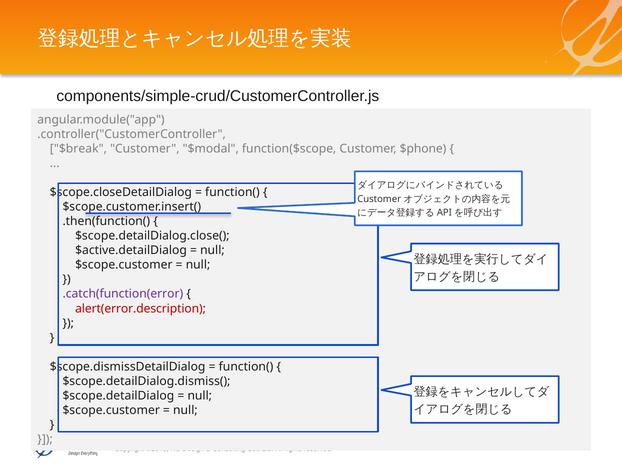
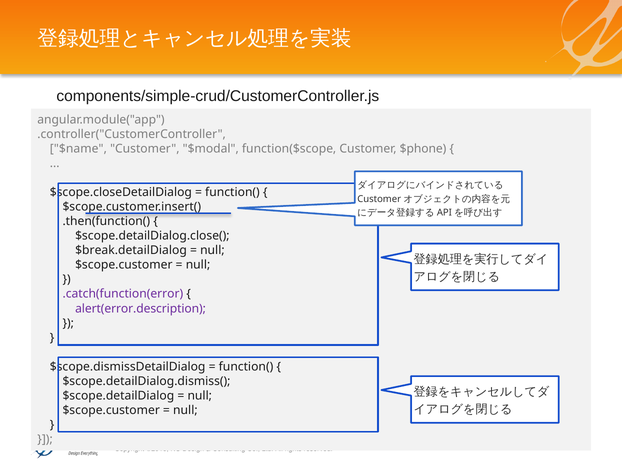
$break: $break -> $name (78, 149)
$active.detailDialog: $active.detailDialog -> $break.detailDialog (131, 251)
alert(error.description colour: red -> purple (141, 309)
